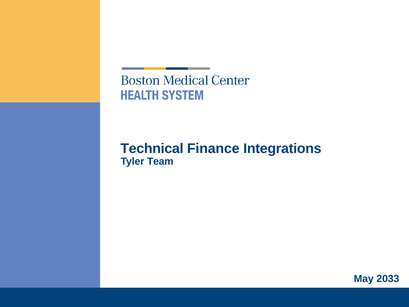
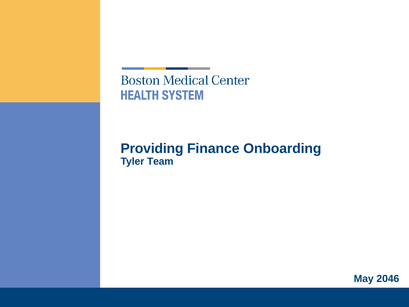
Technical: Technical -> Providing (152, 148)
Integrations: Integrations -> Onboarding (282, 148)
2033: 2033 -> 2046 (388, 279)
